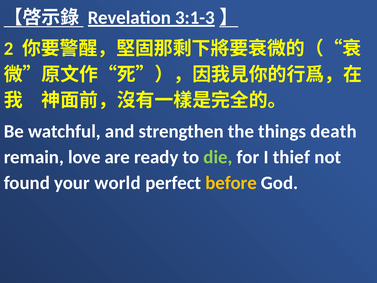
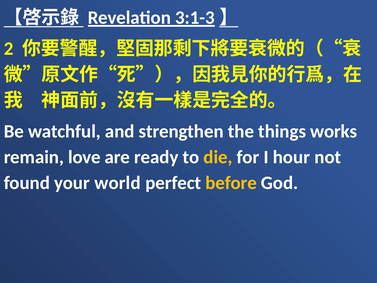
death: death -> works (334, 131)
die colour: light green -> yellow (218, 157)
thief: thief -> hour (291, 157)
